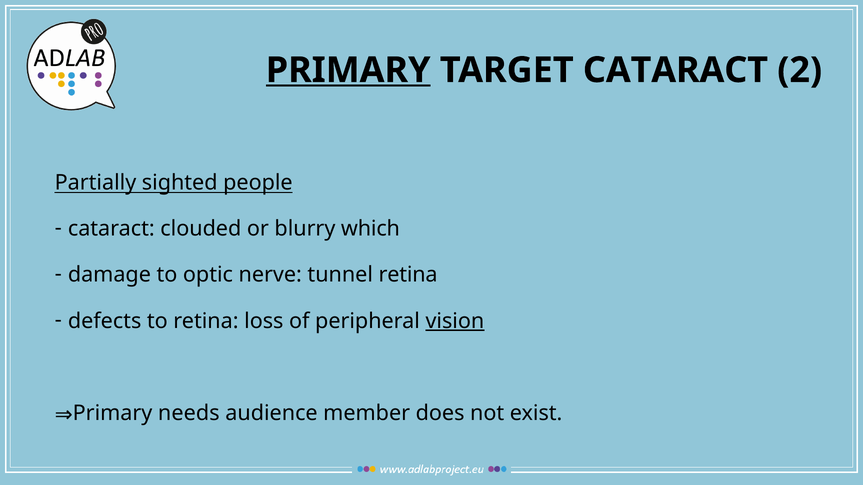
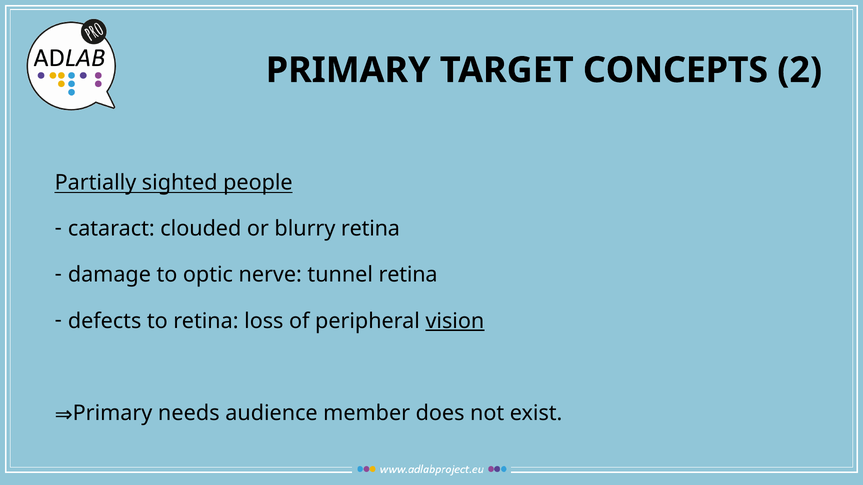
PRIMARY underline: present -> none (348, 70)
TARGET CATARACT: CATARACT -> CONCEPTS (676, 70)
blurry which: which -> retina (370, 229)
